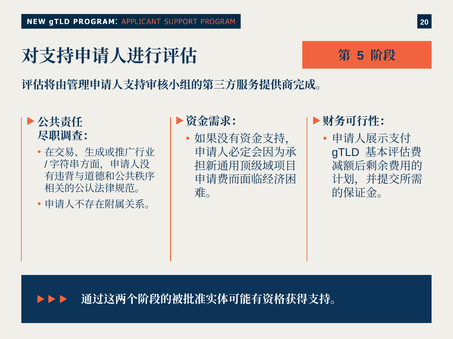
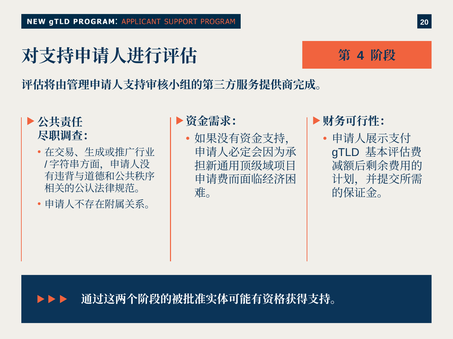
5: 5 -> 4 (360, 56)
